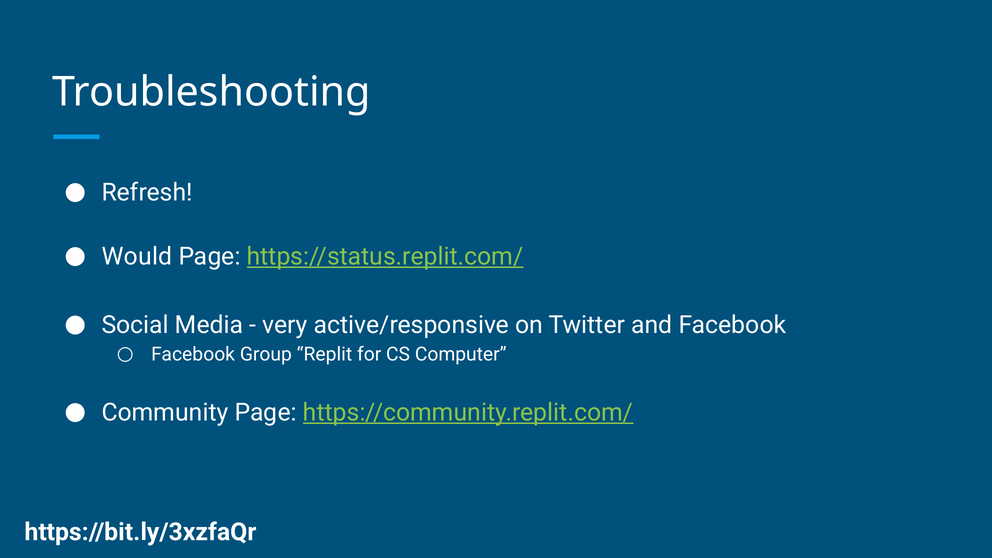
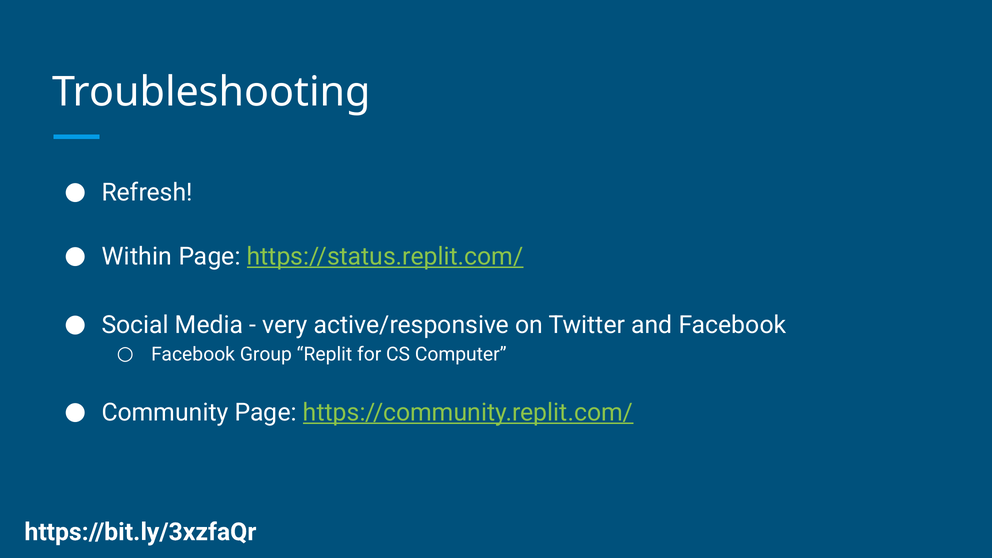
Would: Would -> Within (137, 257)
